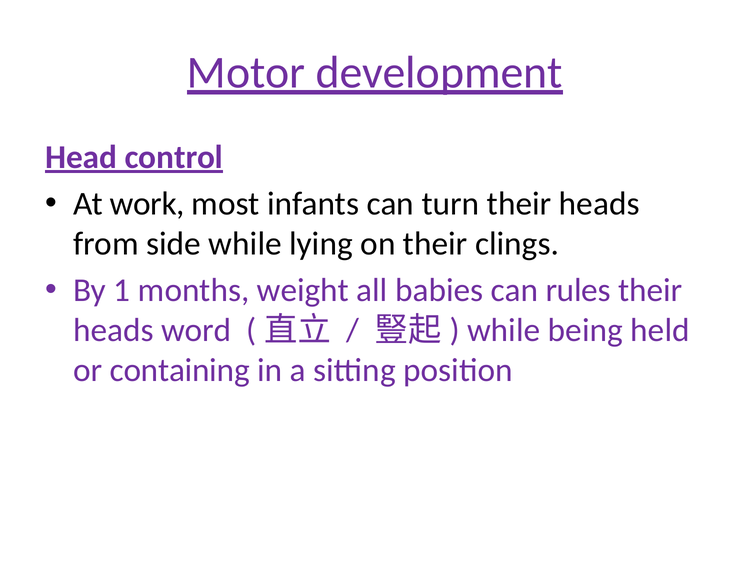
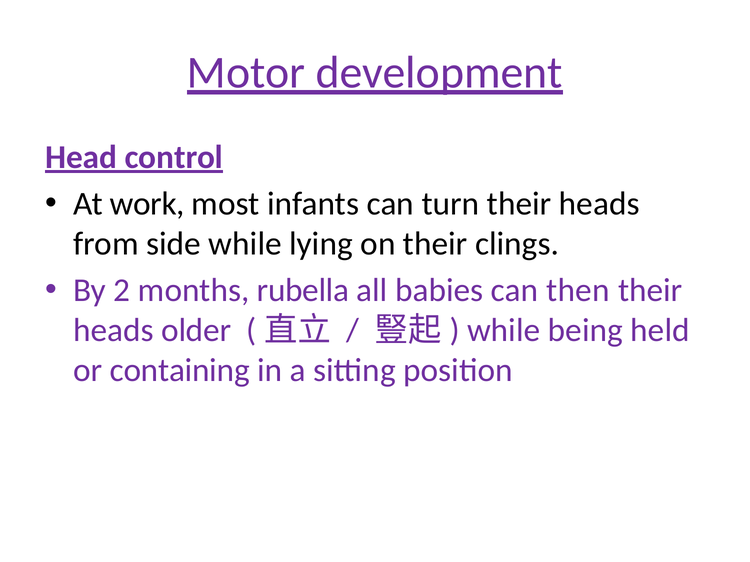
1: 1 -> 2 (122, 291)
weight: weight -> rubella (303, 291)
rules: rules -> then (578, 291)
word: word -> older (196, 331)
